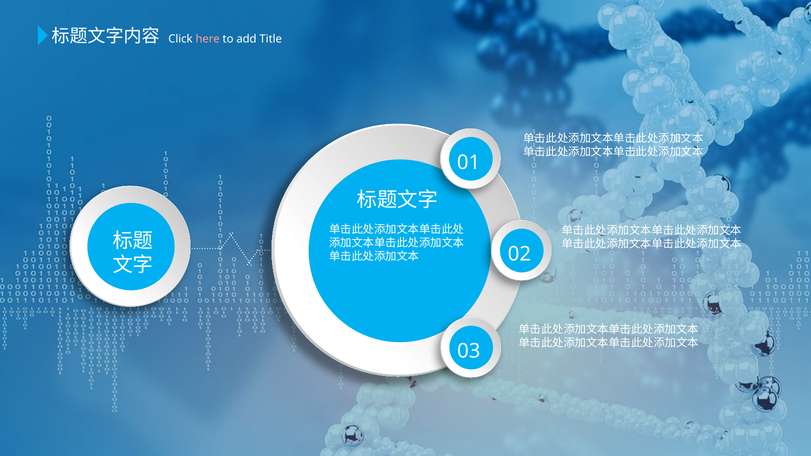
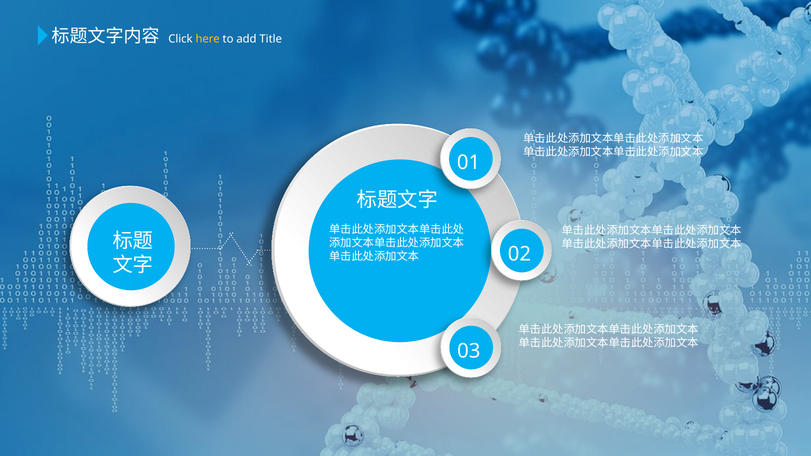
here colour: pink -> yellow (208, 39)
